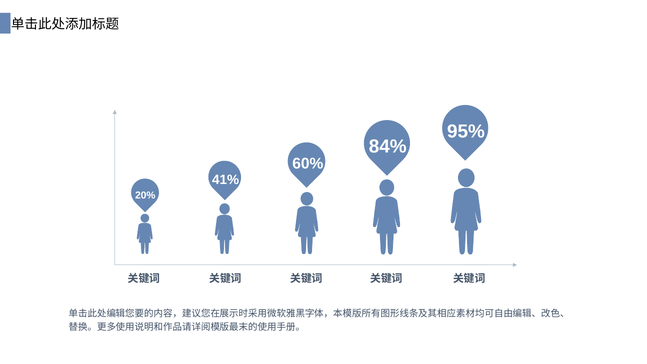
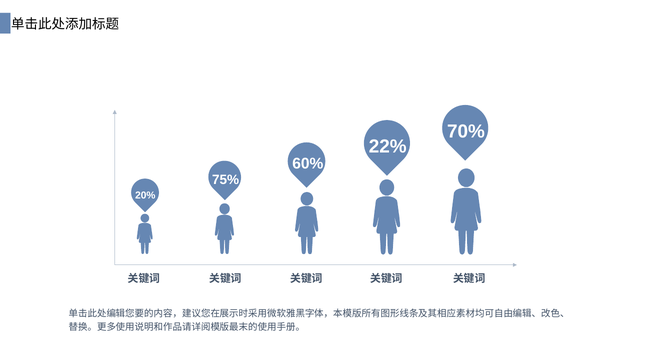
95%: 95% -> 70% (466, 132)
84%: 84% -> 22% (388, 147)
41%: 41% -> 75% (226, 180)
